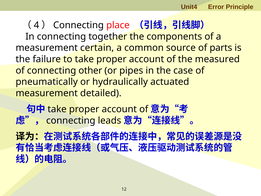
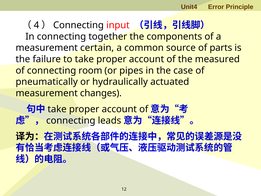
place: place -> input (118, 25)
other: other -> room (90, 70)
detailed: detailed -> changes (101, 93)
